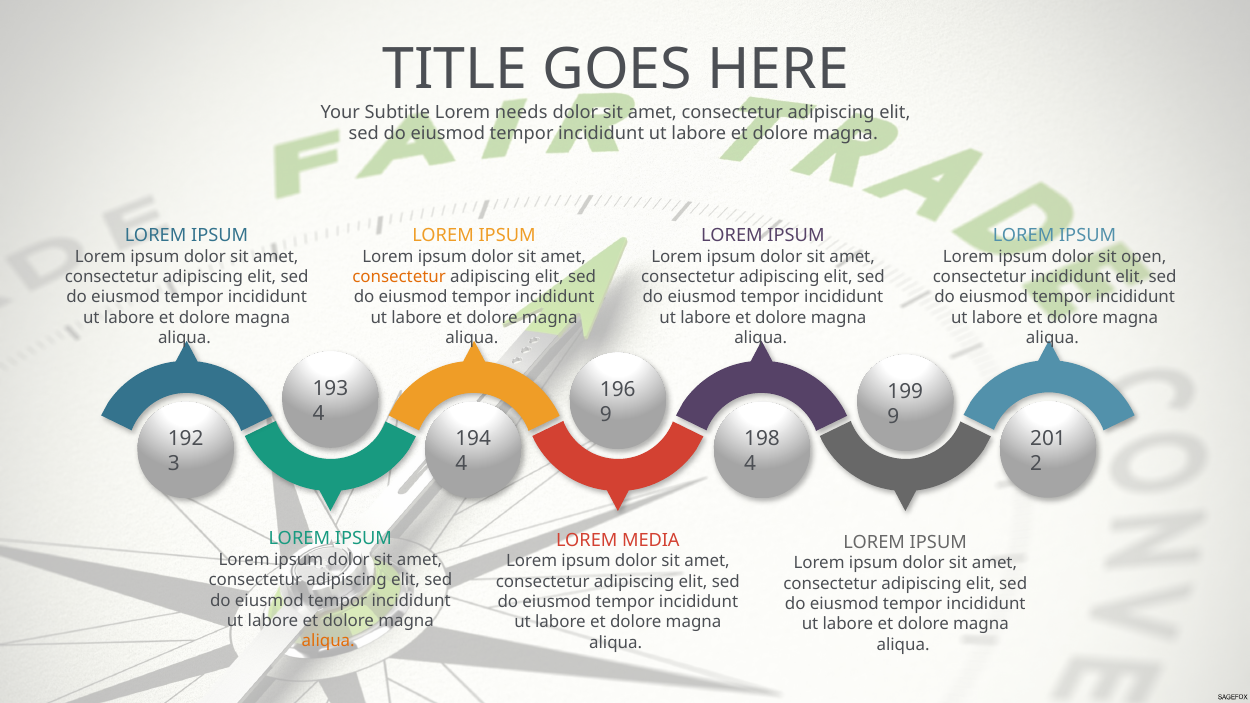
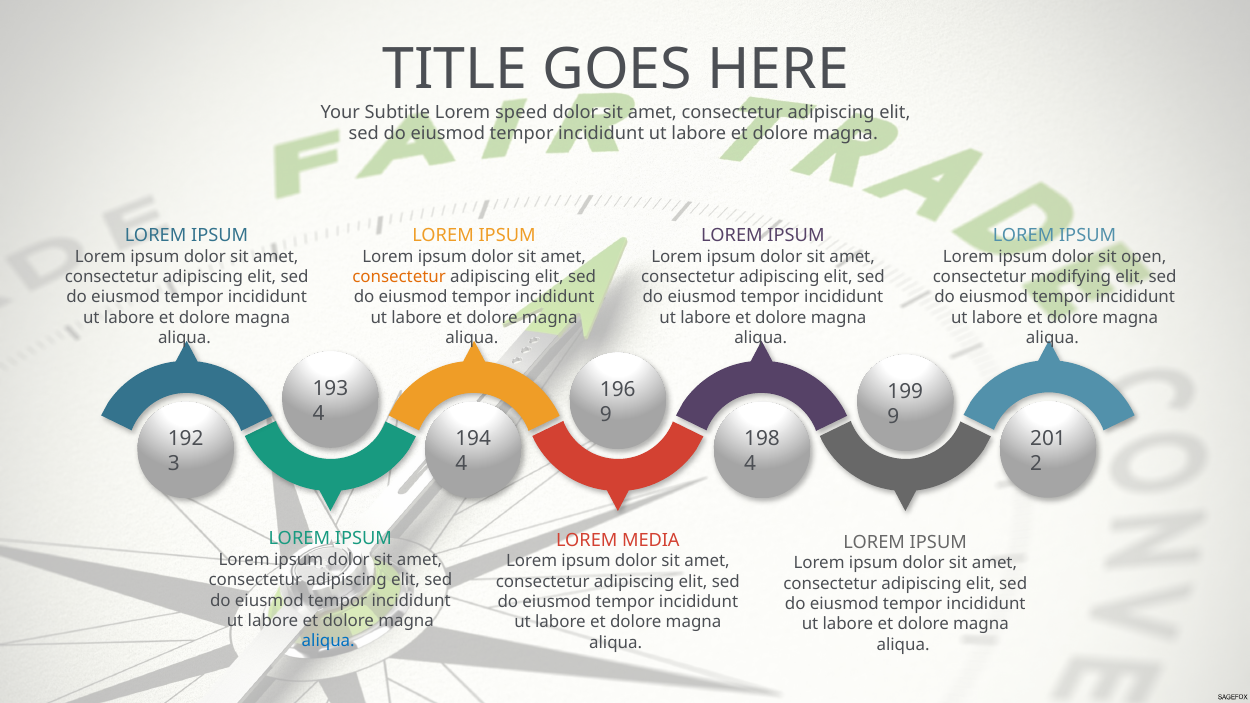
needs: needs -> speed (521, 112)
consectetur incididunt: incididunt -> modifying (1071, 277)
aliqua colour: orange -> blue (328, 641)
